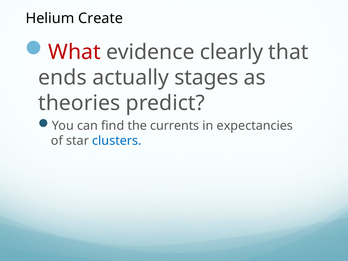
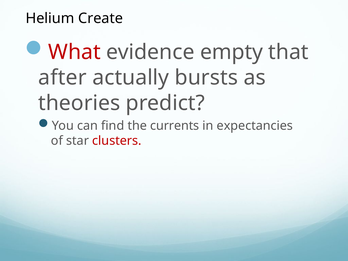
clearly: clearly -> empty (231, 52)
ends: ends -> after (62, 78)
stages: stages -> bursts (206, 78)
clusters colour: blue -> red (117, 141)
